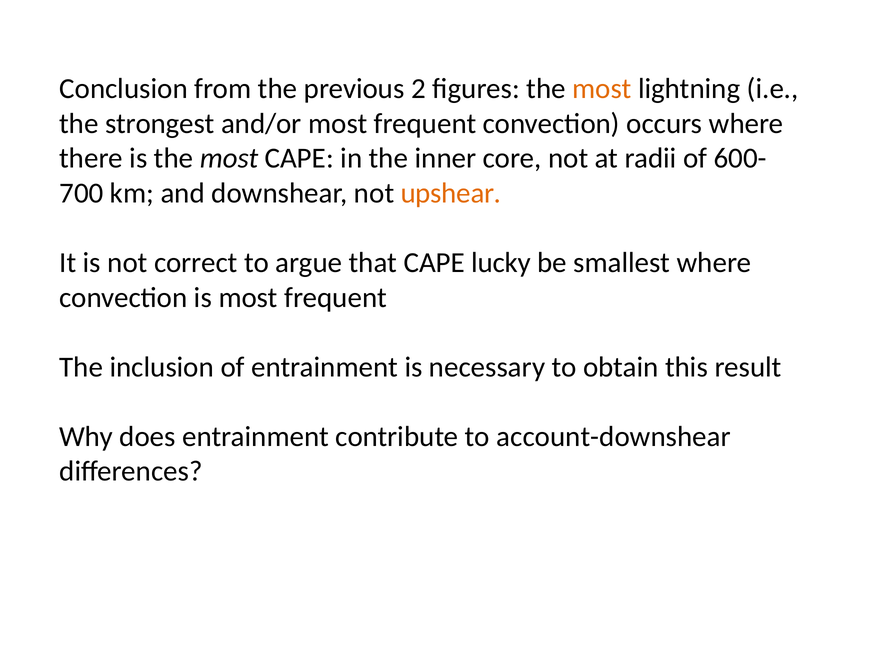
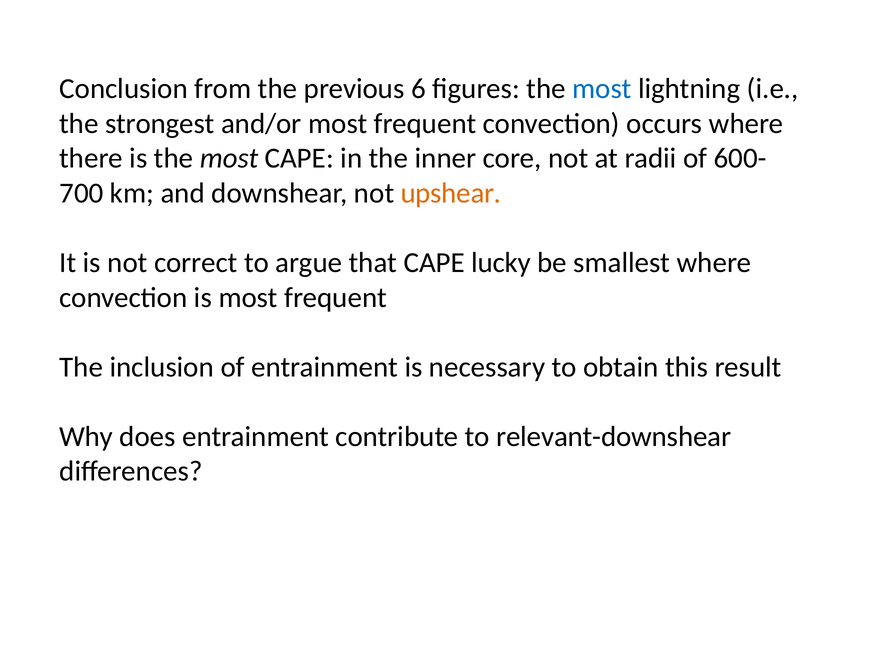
2: 2 -> 6 (419, 89)
most colour: orange -> blue (602, 89)
account-downshear: account-downshear -> relevant-downshear (614, 437)
